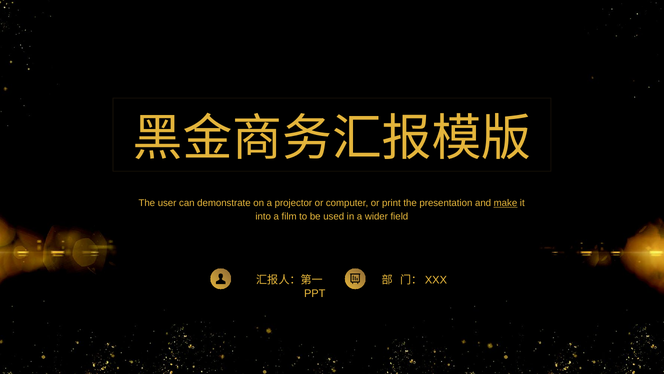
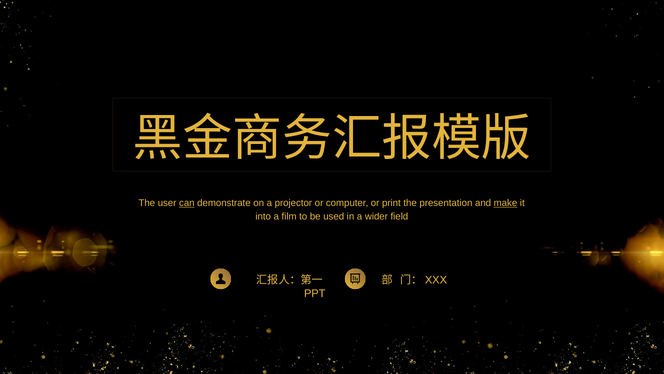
can underline: none -> present (187, 203)
